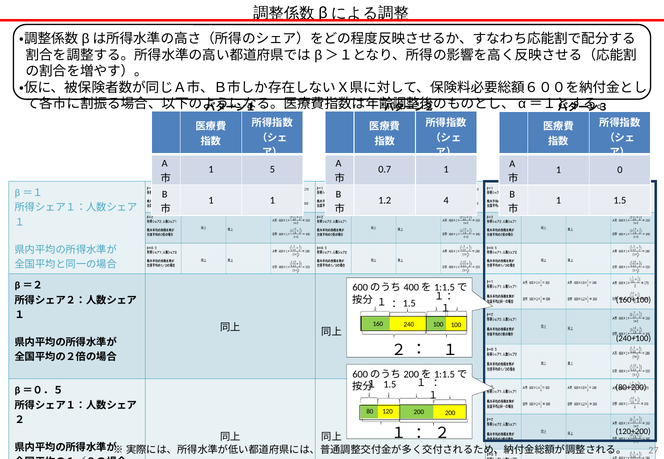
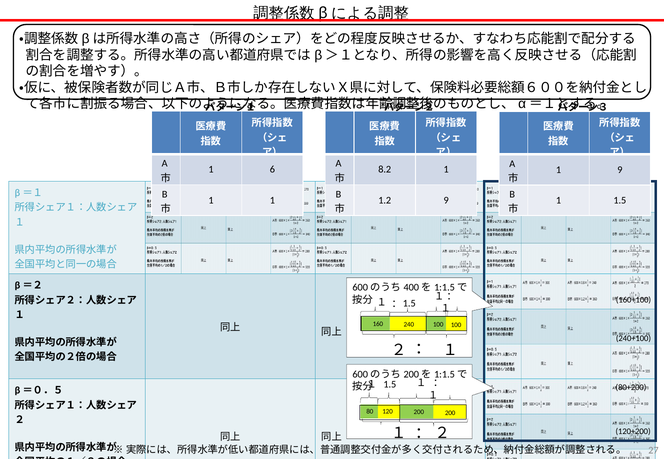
5: 5 -> 6 (272, 170)
0.7: 0.7 -> 8.2 (385, 170)
1 0: 0 -> 9 (620, 170)
1.2 4: 4 -> 9 (446, 201)
